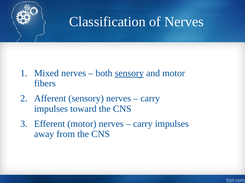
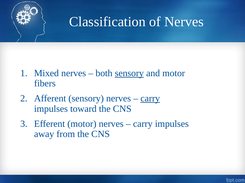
carry underline: none -> present (150, 99)
